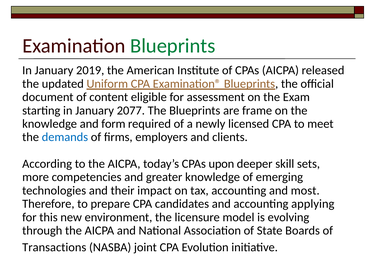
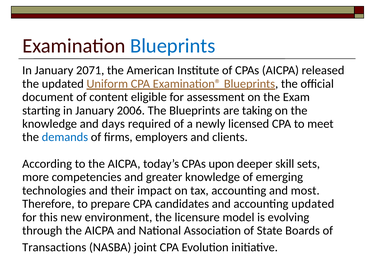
Blueprints colour: green -> blue (173, 46)
2019: 2019 -> 2071 (90, 70)
2077: 2077 -> 2006 (131, 111)
frame: frame -> taking (257, 111)
form: form -> days (113, 124)
accounting applying: applying -> updated (313, 204)
